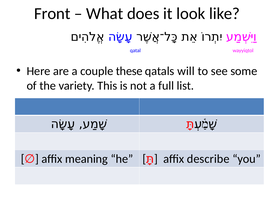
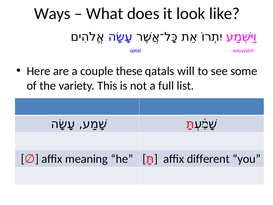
Front: Front -> Ways (52, 14)
describe: describe -> different (208, 159)
